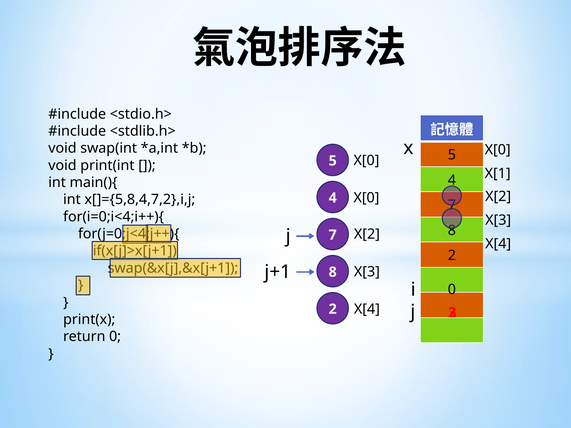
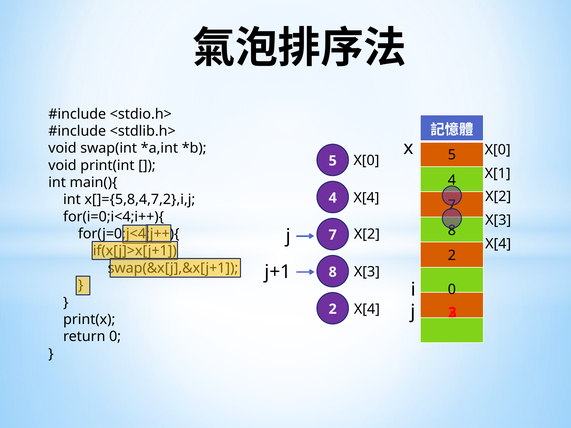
X[0: X[0 -> X[4 (366, 198)
